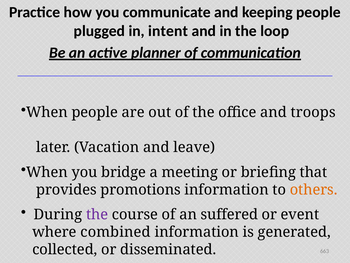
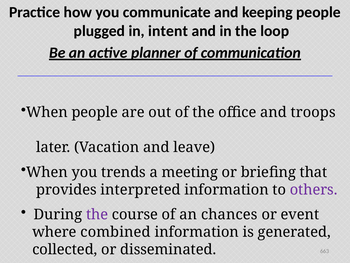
bridge: bridge -> trends (124, 172)
promotions: promotions -> interpreted (141, 189)
others colour: orange -> purple (314, 189)
suffered: suffered -> chances (229, 214)
